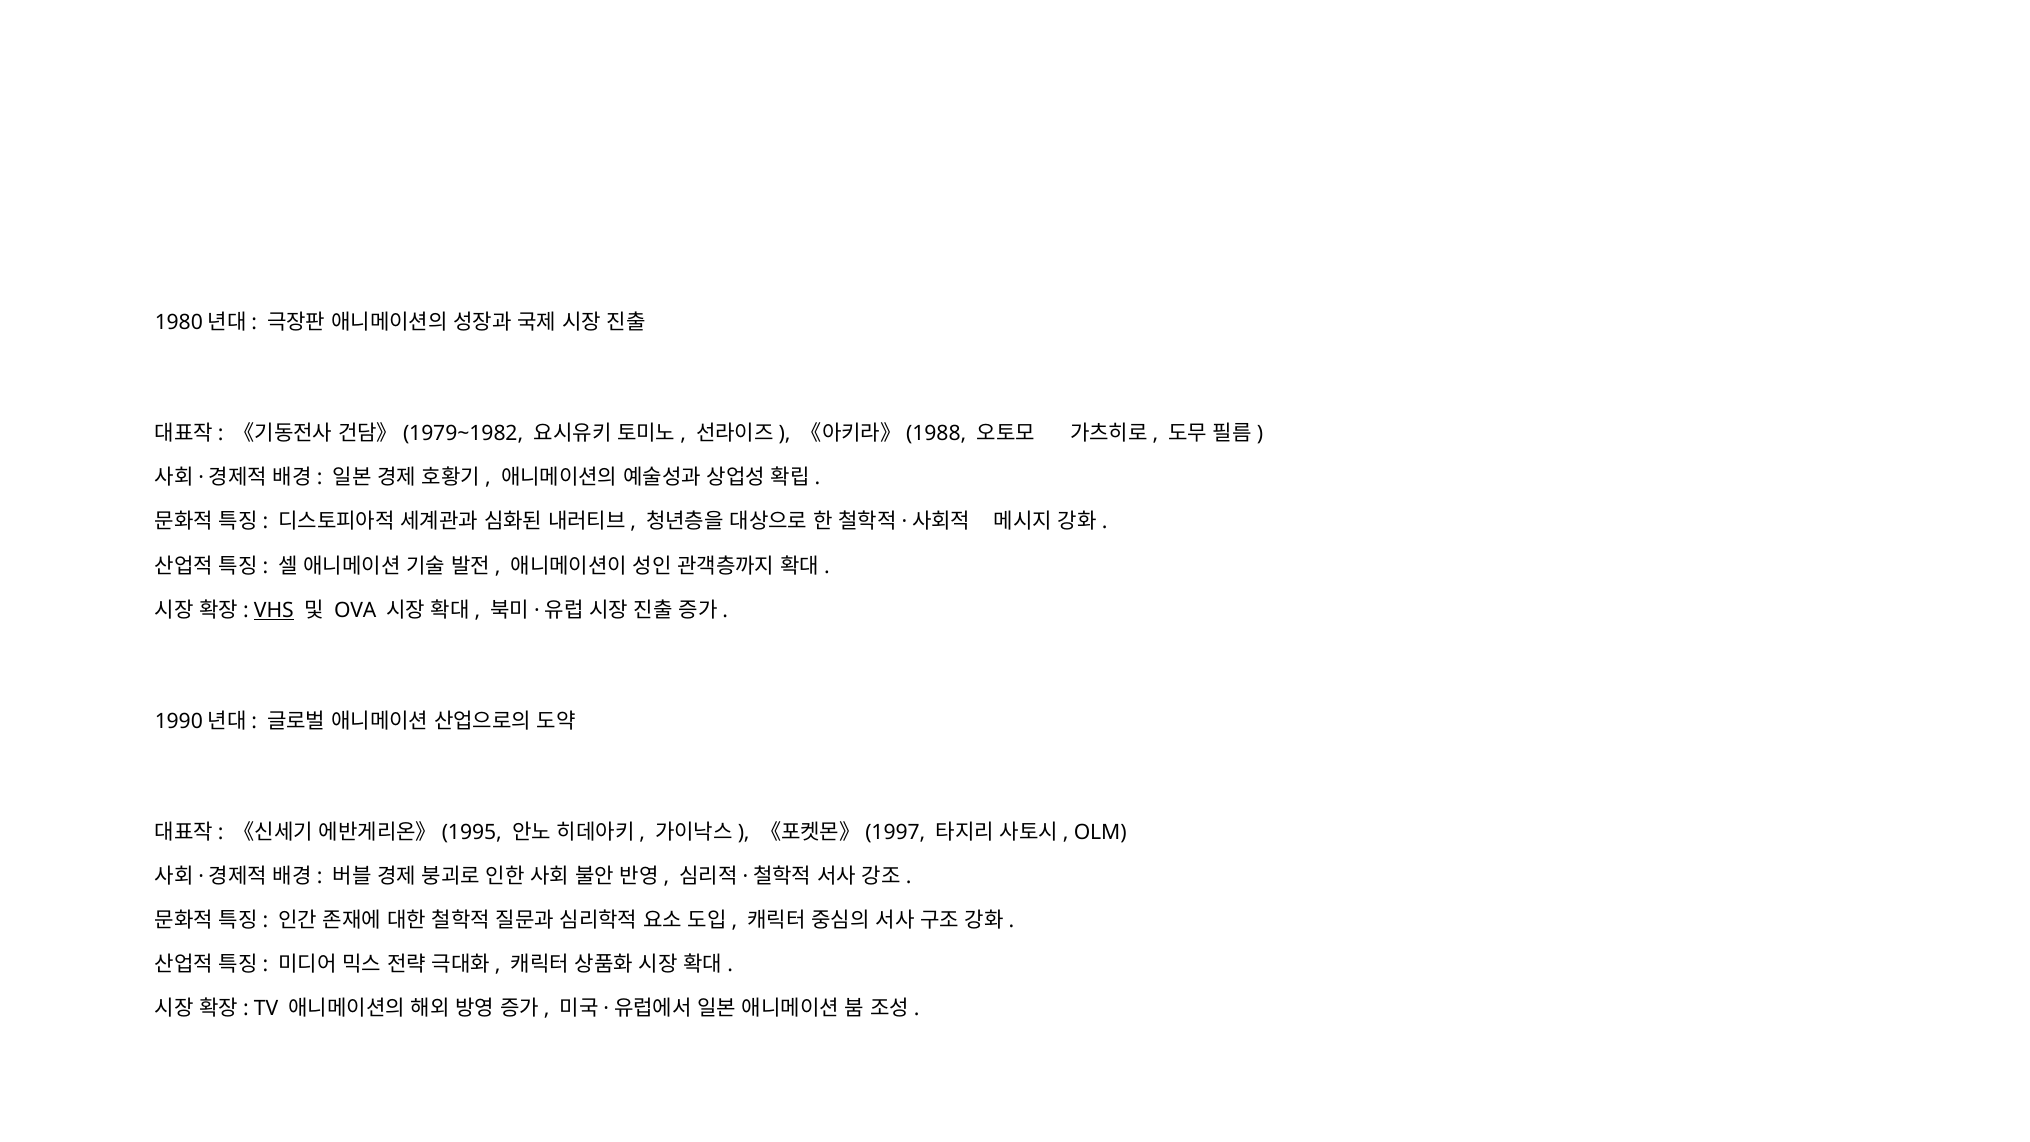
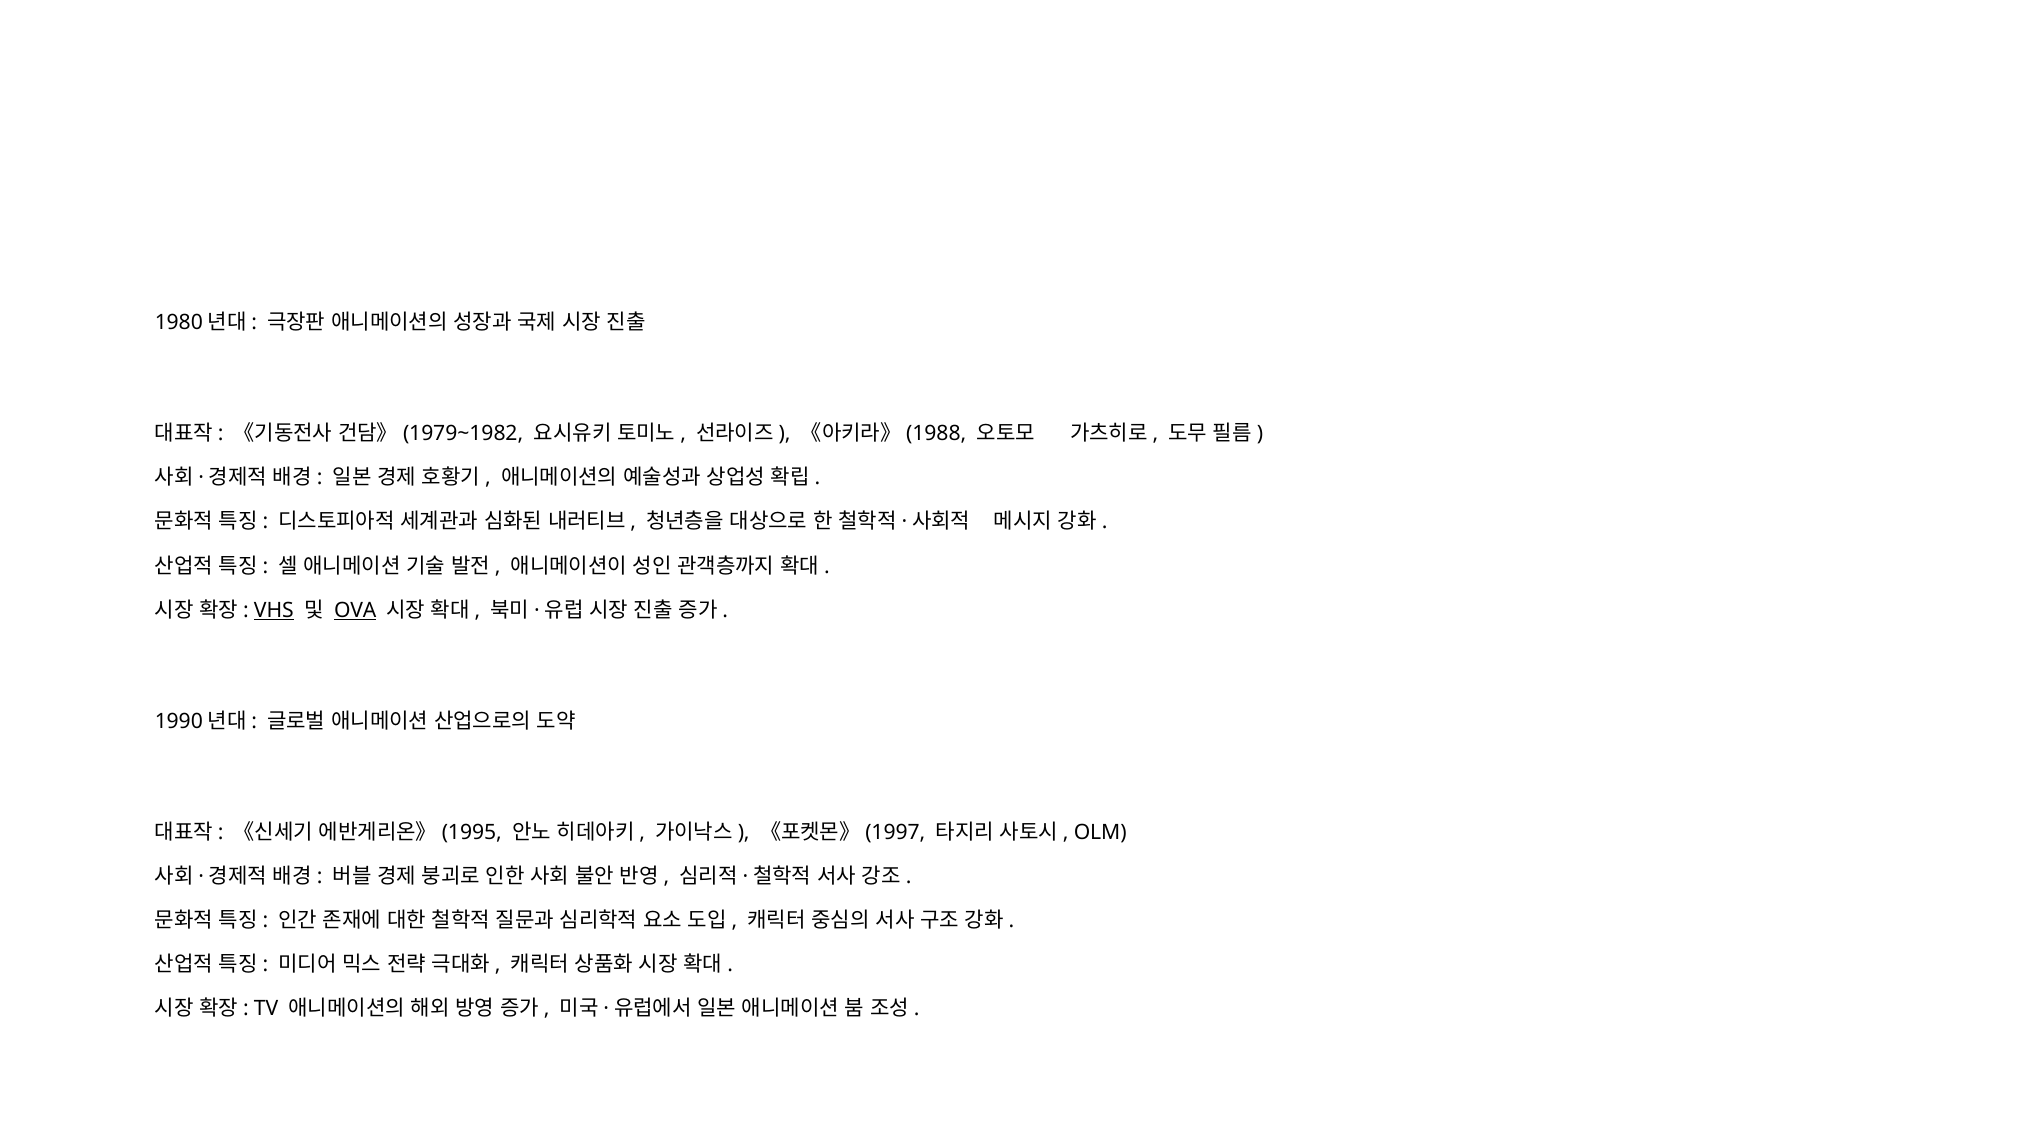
OVA underline: none -> present (355, 610)
